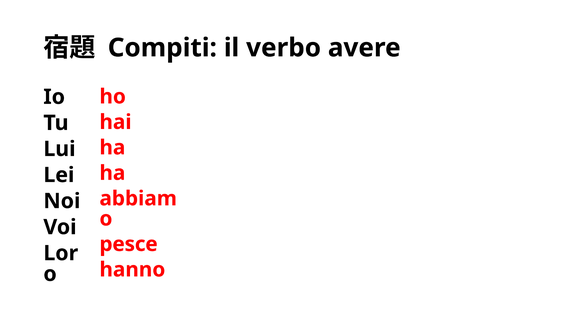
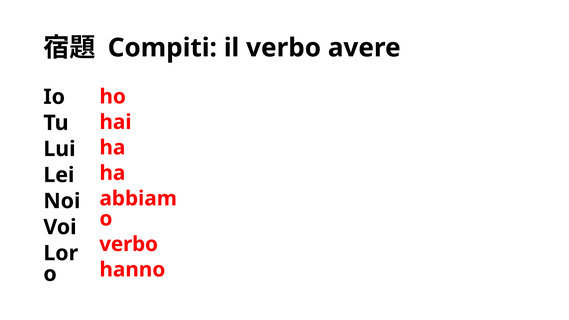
pesce: pesce -> verbo (129, 244)
